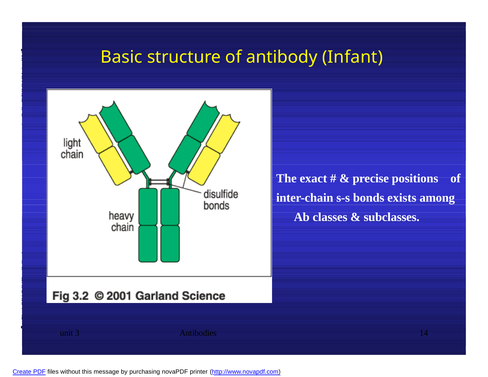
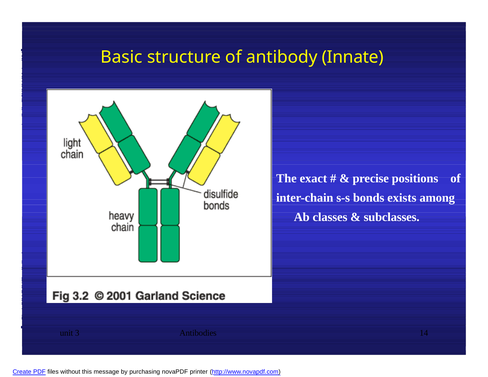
Infant: Infant -> Innate (353, 57)
